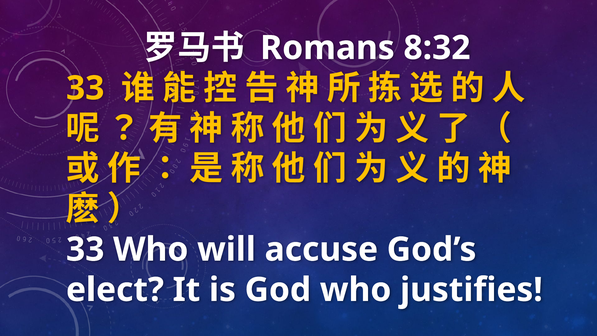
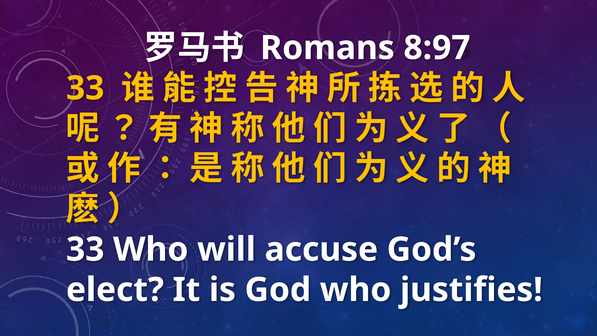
8:32: 8:32 -> 8:97 (437, 48)
